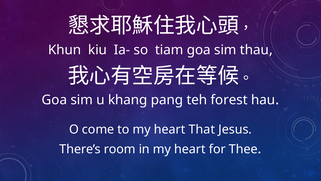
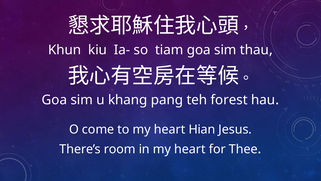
That: That -> Hian (202, 129)
